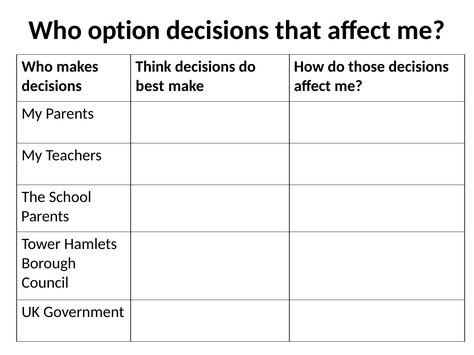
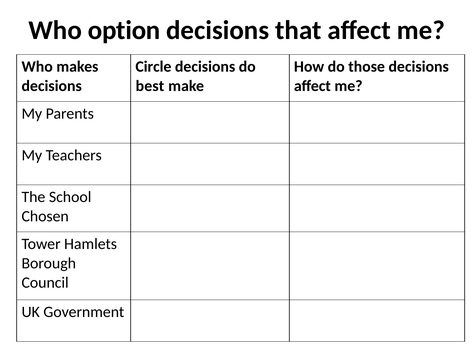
Think: Think -> Circle (153, 67)
Parents: Parents -> Chosen (45, 217)
